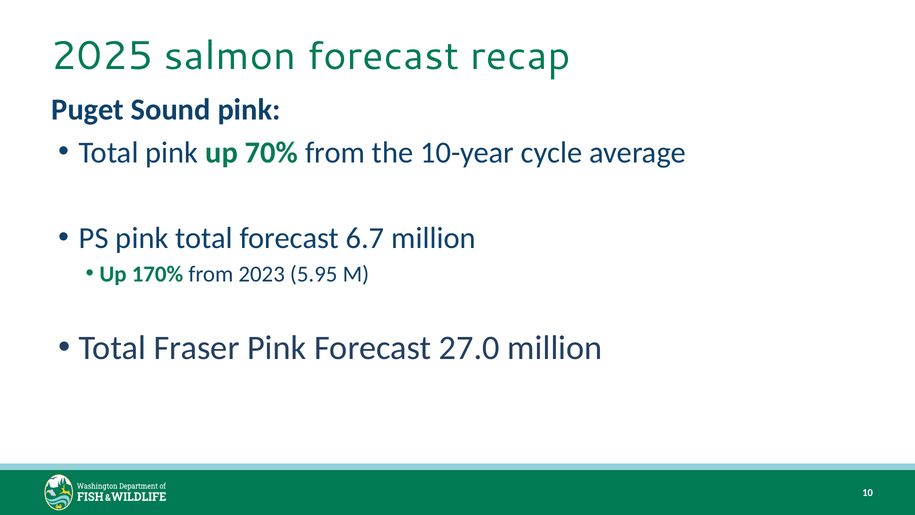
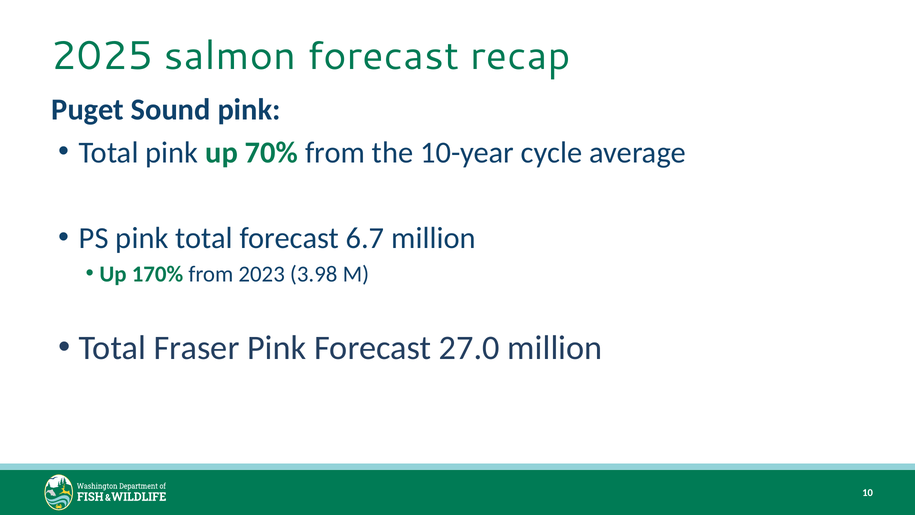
5.95: 5.95 -> 3.98 (314, 274)
